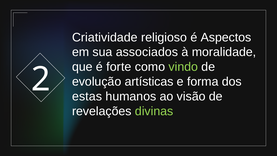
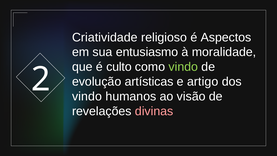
associados: associados -> entusiasmo (147, 52)
forte: forte -> culto (119, 67)
forma: forma -> artigo (203, 82)
estas: estas -> vindo (87, 96)
divinas colour: light green -> pink (154, 111)
